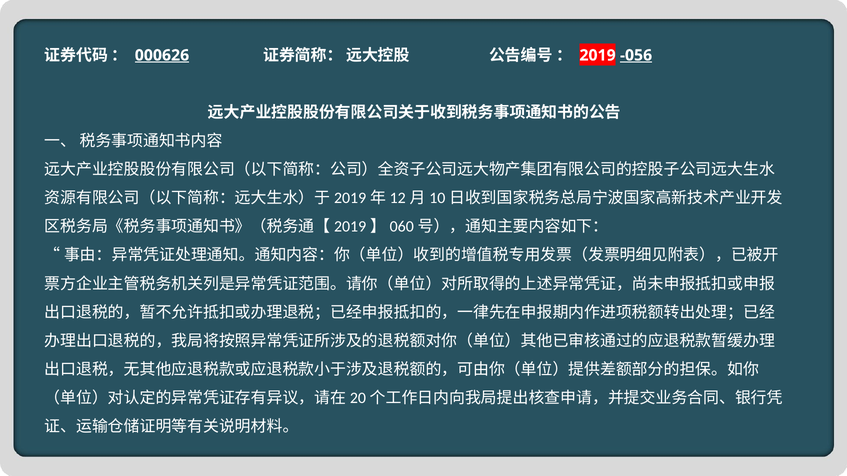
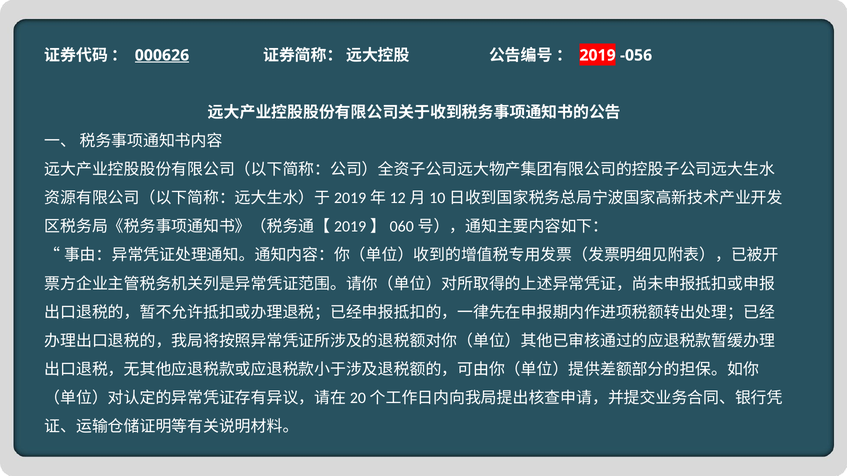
-056 underline: present -> none (636, 55)
